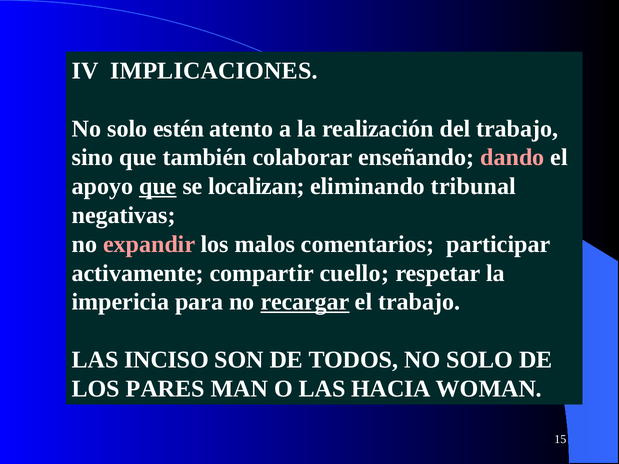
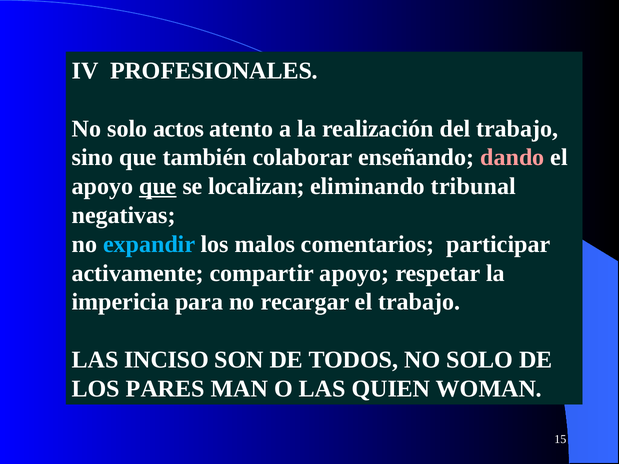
IMPLICACIONES: IMPLICACIONES -> PROFESIONALES (214, 71)
estén: estén -> actos (179, 129)
expandir colour: pink -> light blue (149, 244)
compartir cuello: cuello -> apoyo (354, 273)
recargar underline: present -> none (305, 302)
HACIA: HACIA -> QUIEN (391, 389)
